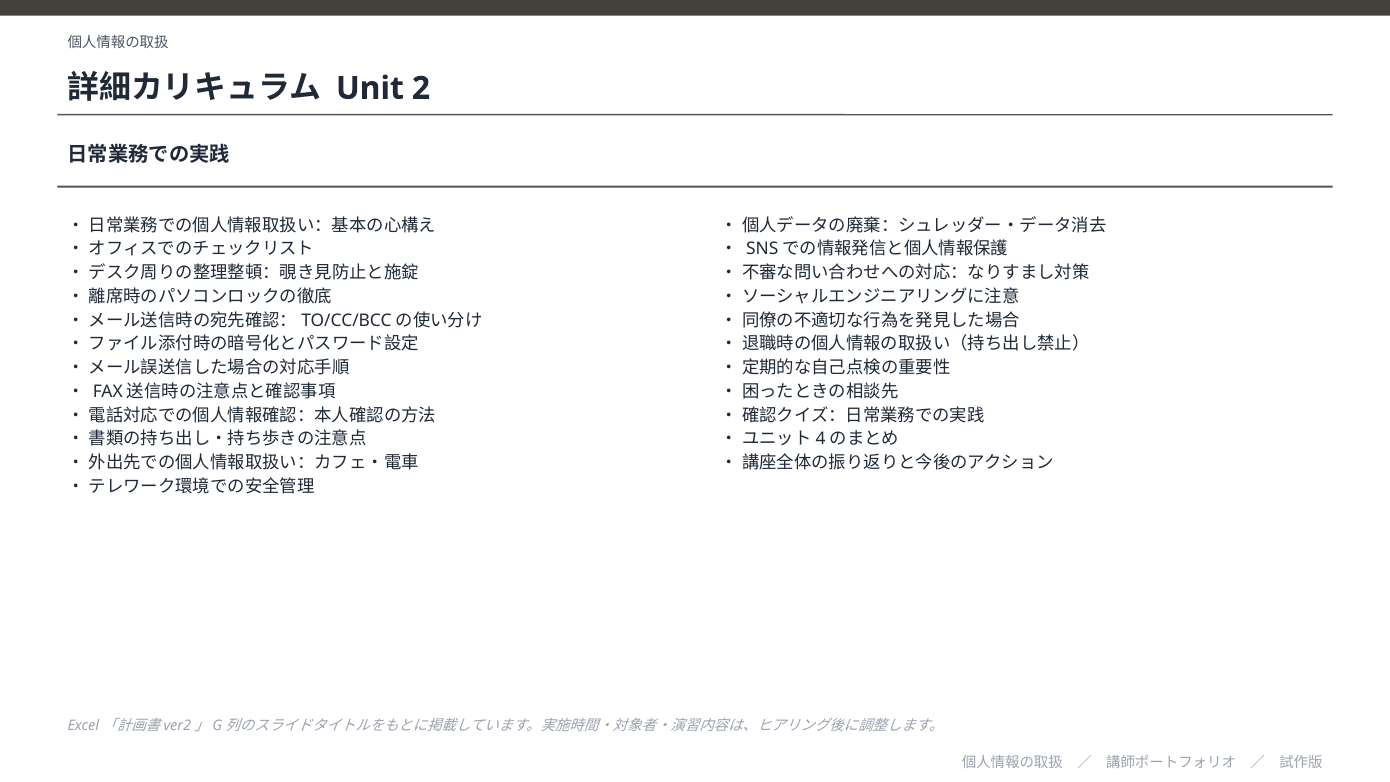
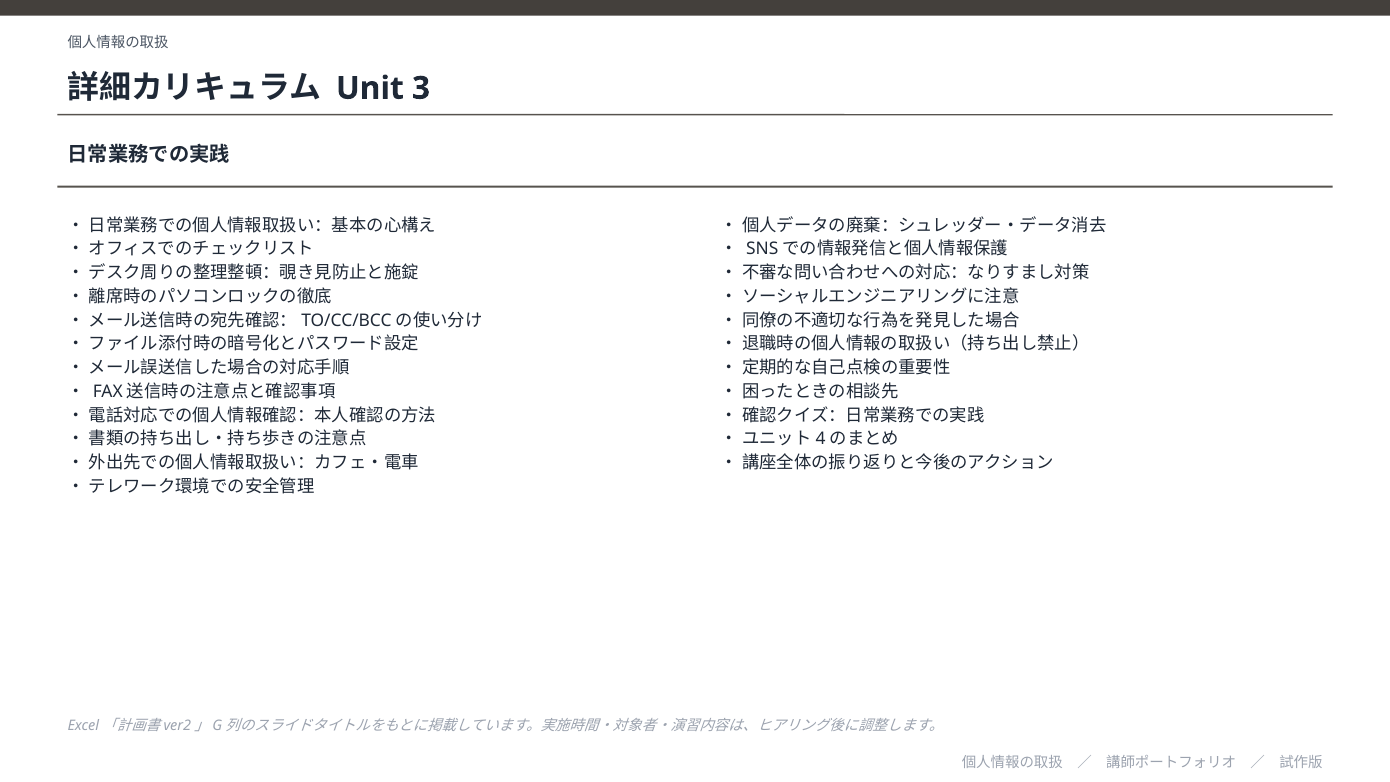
2: 2 -> 3 (421, 88)
